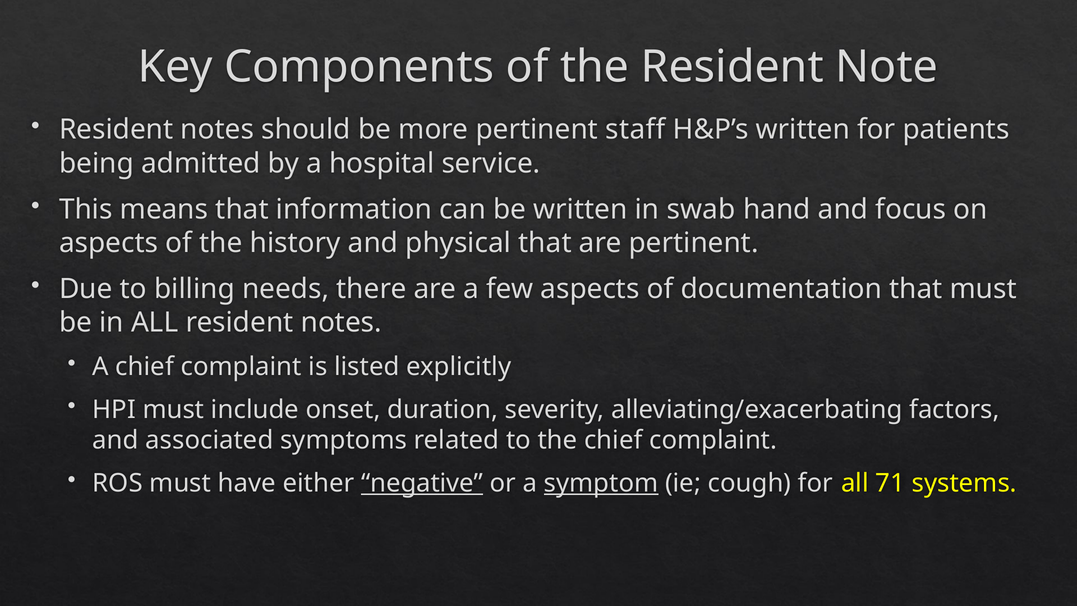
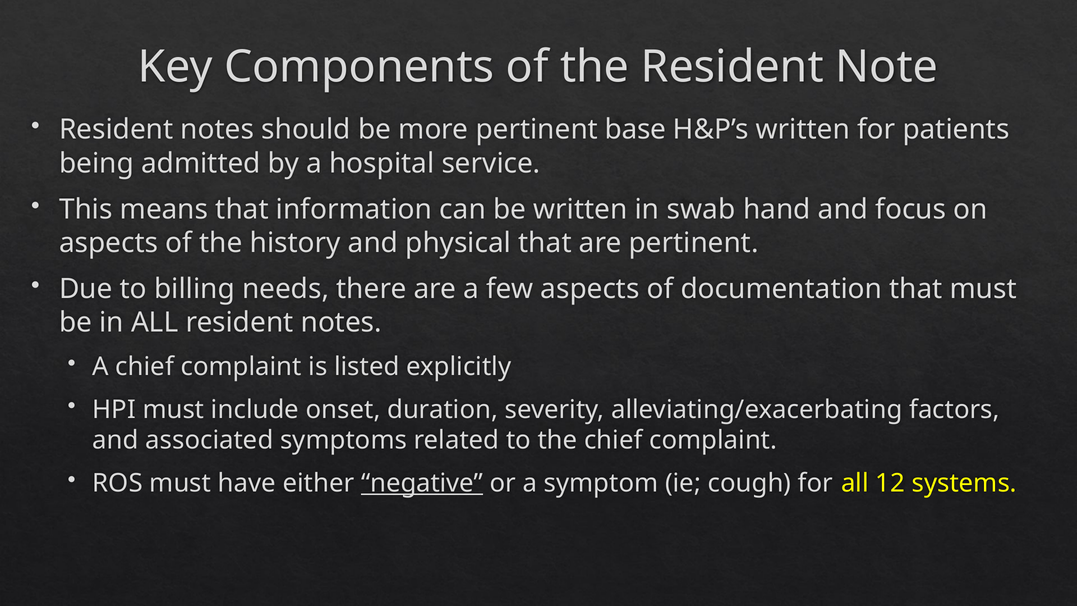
staff: staff -> base (636, 130)
symptom underline: present -> none (601, 483)
71: 71 -> 12 (890, 483)
